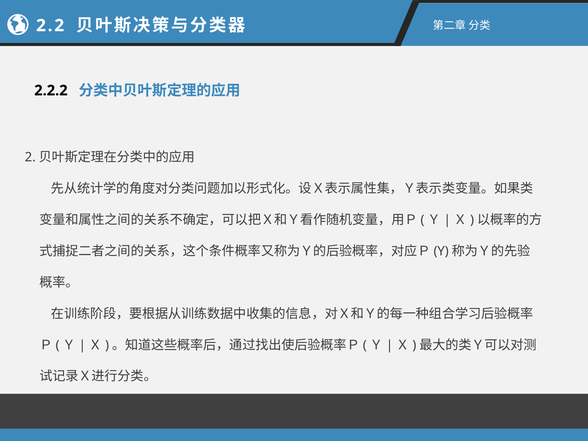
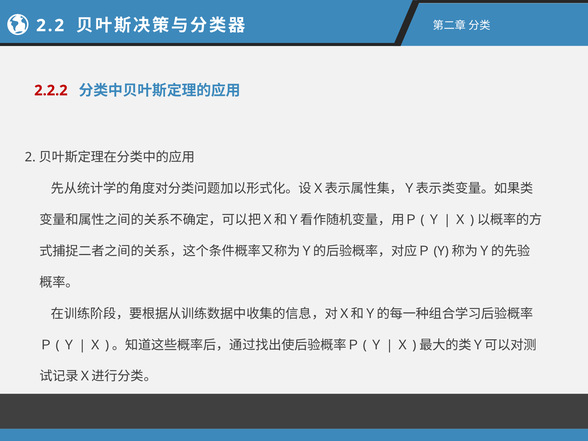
2.2.2 colour: black -> red (51, 91)
